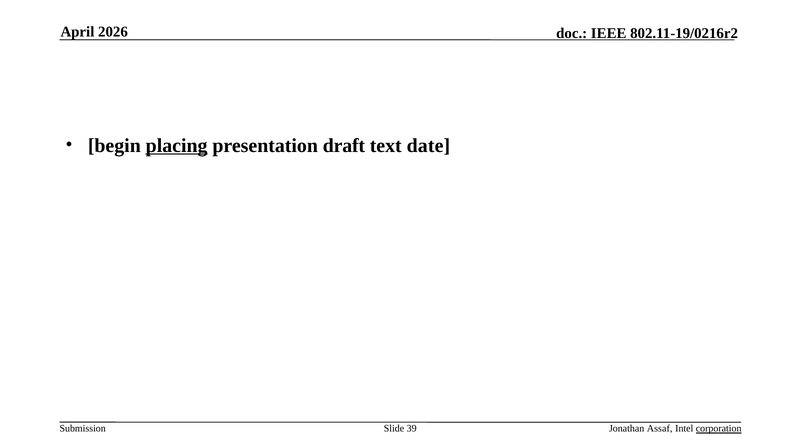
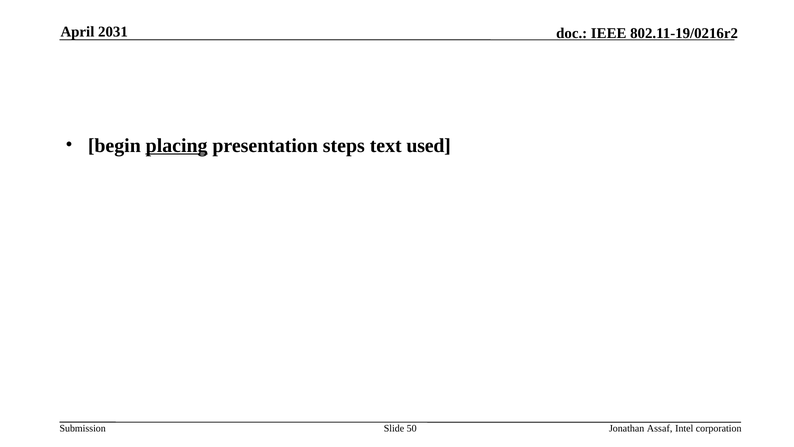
2026: 2026 -> 2031 (113, 32)
draft: draft -> steps (344, 145)
date: date -> used (429, 145)
39: 39 -> 50 (412, 428)
corporation underline: present -> none (719, 428)
